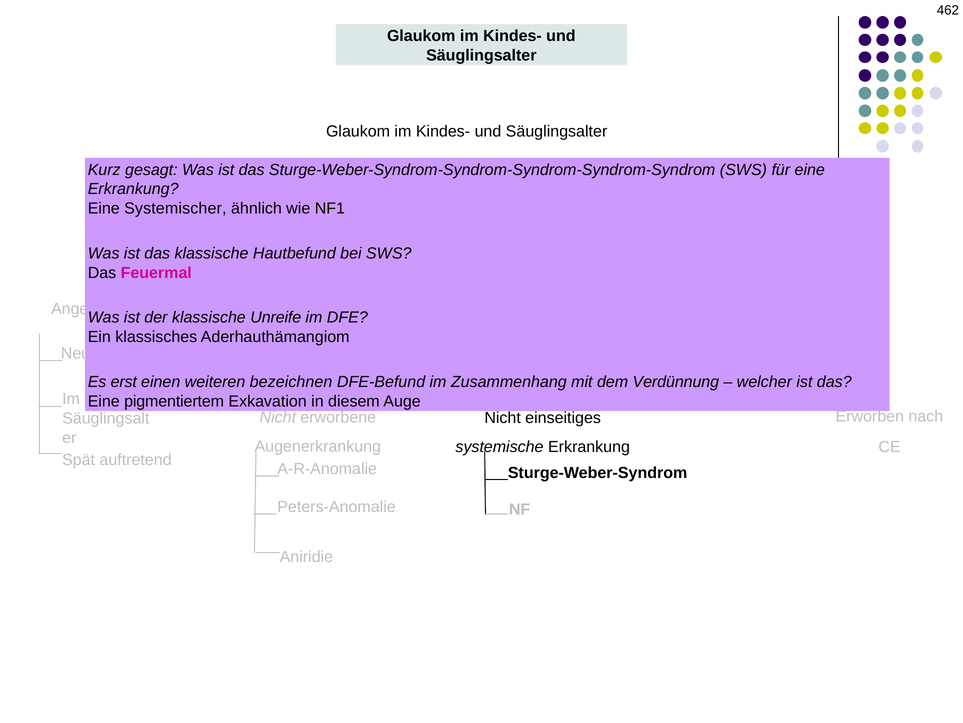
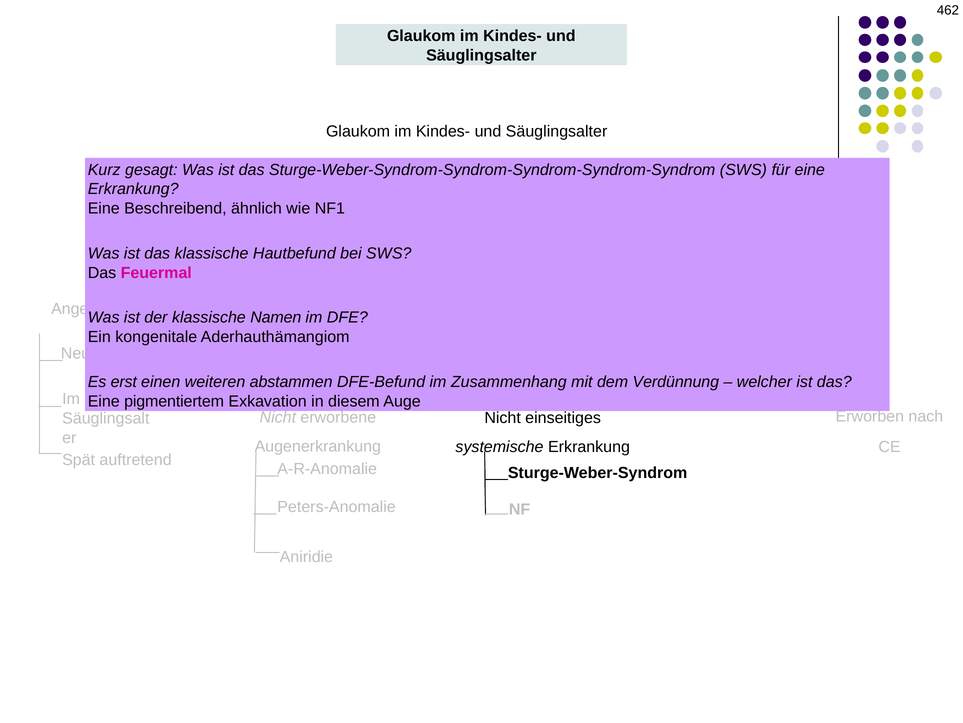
Systemischer: Systemischer -> Beschreibend (175, 208)
Unreife: Unreife -> Namen (276, 317)
klassisches: klassisches -> kongenitale (156, 337)
bezeichnen: bezeichnen -> abstammen (291, 382)
